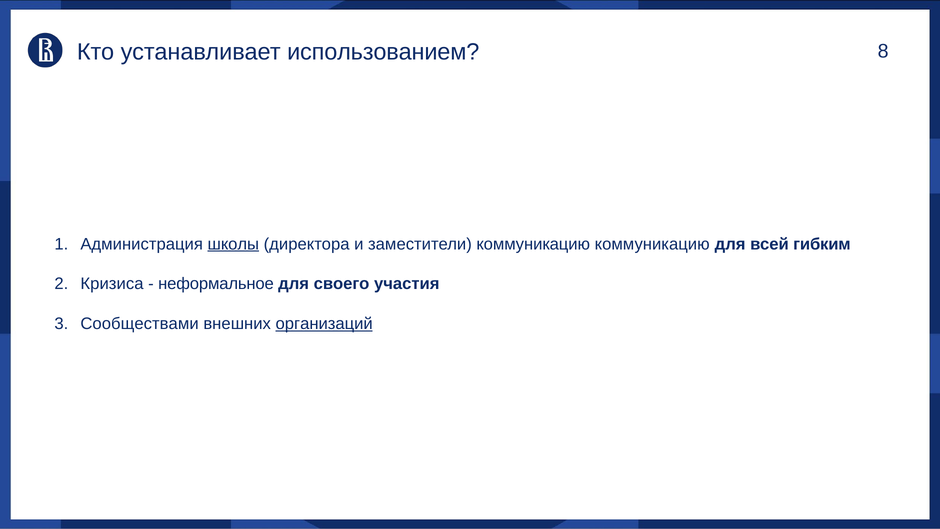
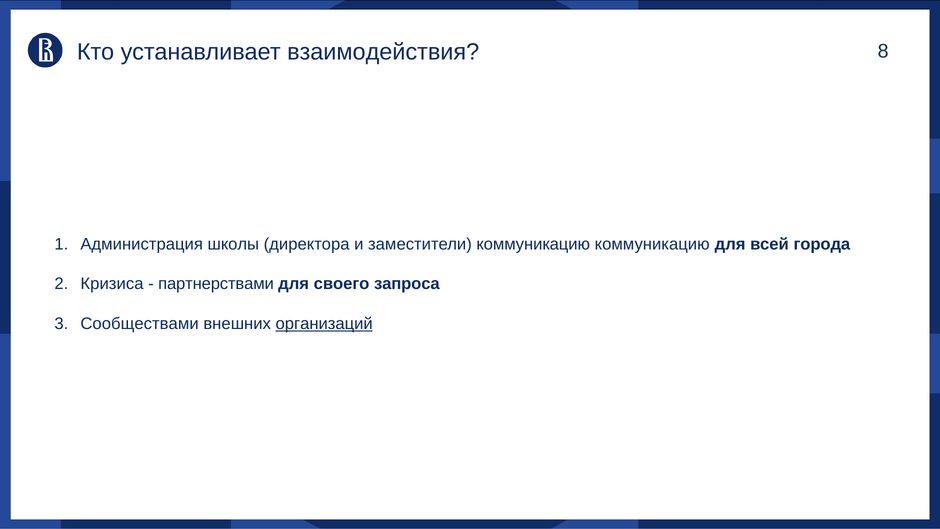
использованием: использованием -> взаимодействия (383, 52)
школы underline: present -> none (233, 244)
гибким: гибким -> города (822, 244)
неформальное: неформальное -> партнерствами (216, 284)
участия: участия -> запроса (407, 284)
